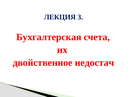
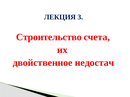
Бухгалтерская: Бухгалтерская -> Строительство (49, 37)
